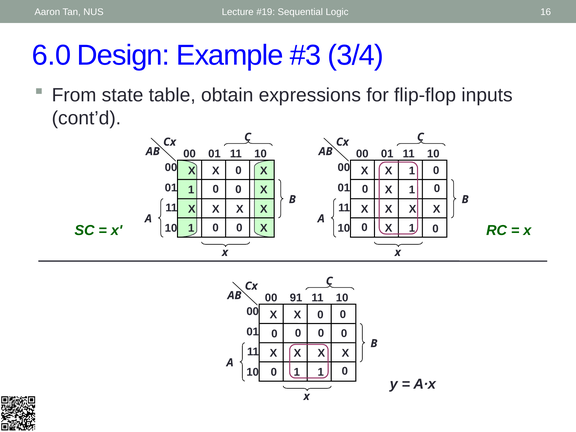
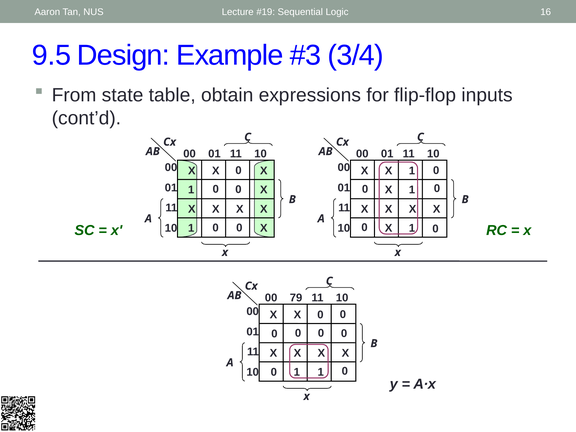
6.0: 6.0 -> 9.5 (51, 55)
91: 91 -> 79 (296, 298)
